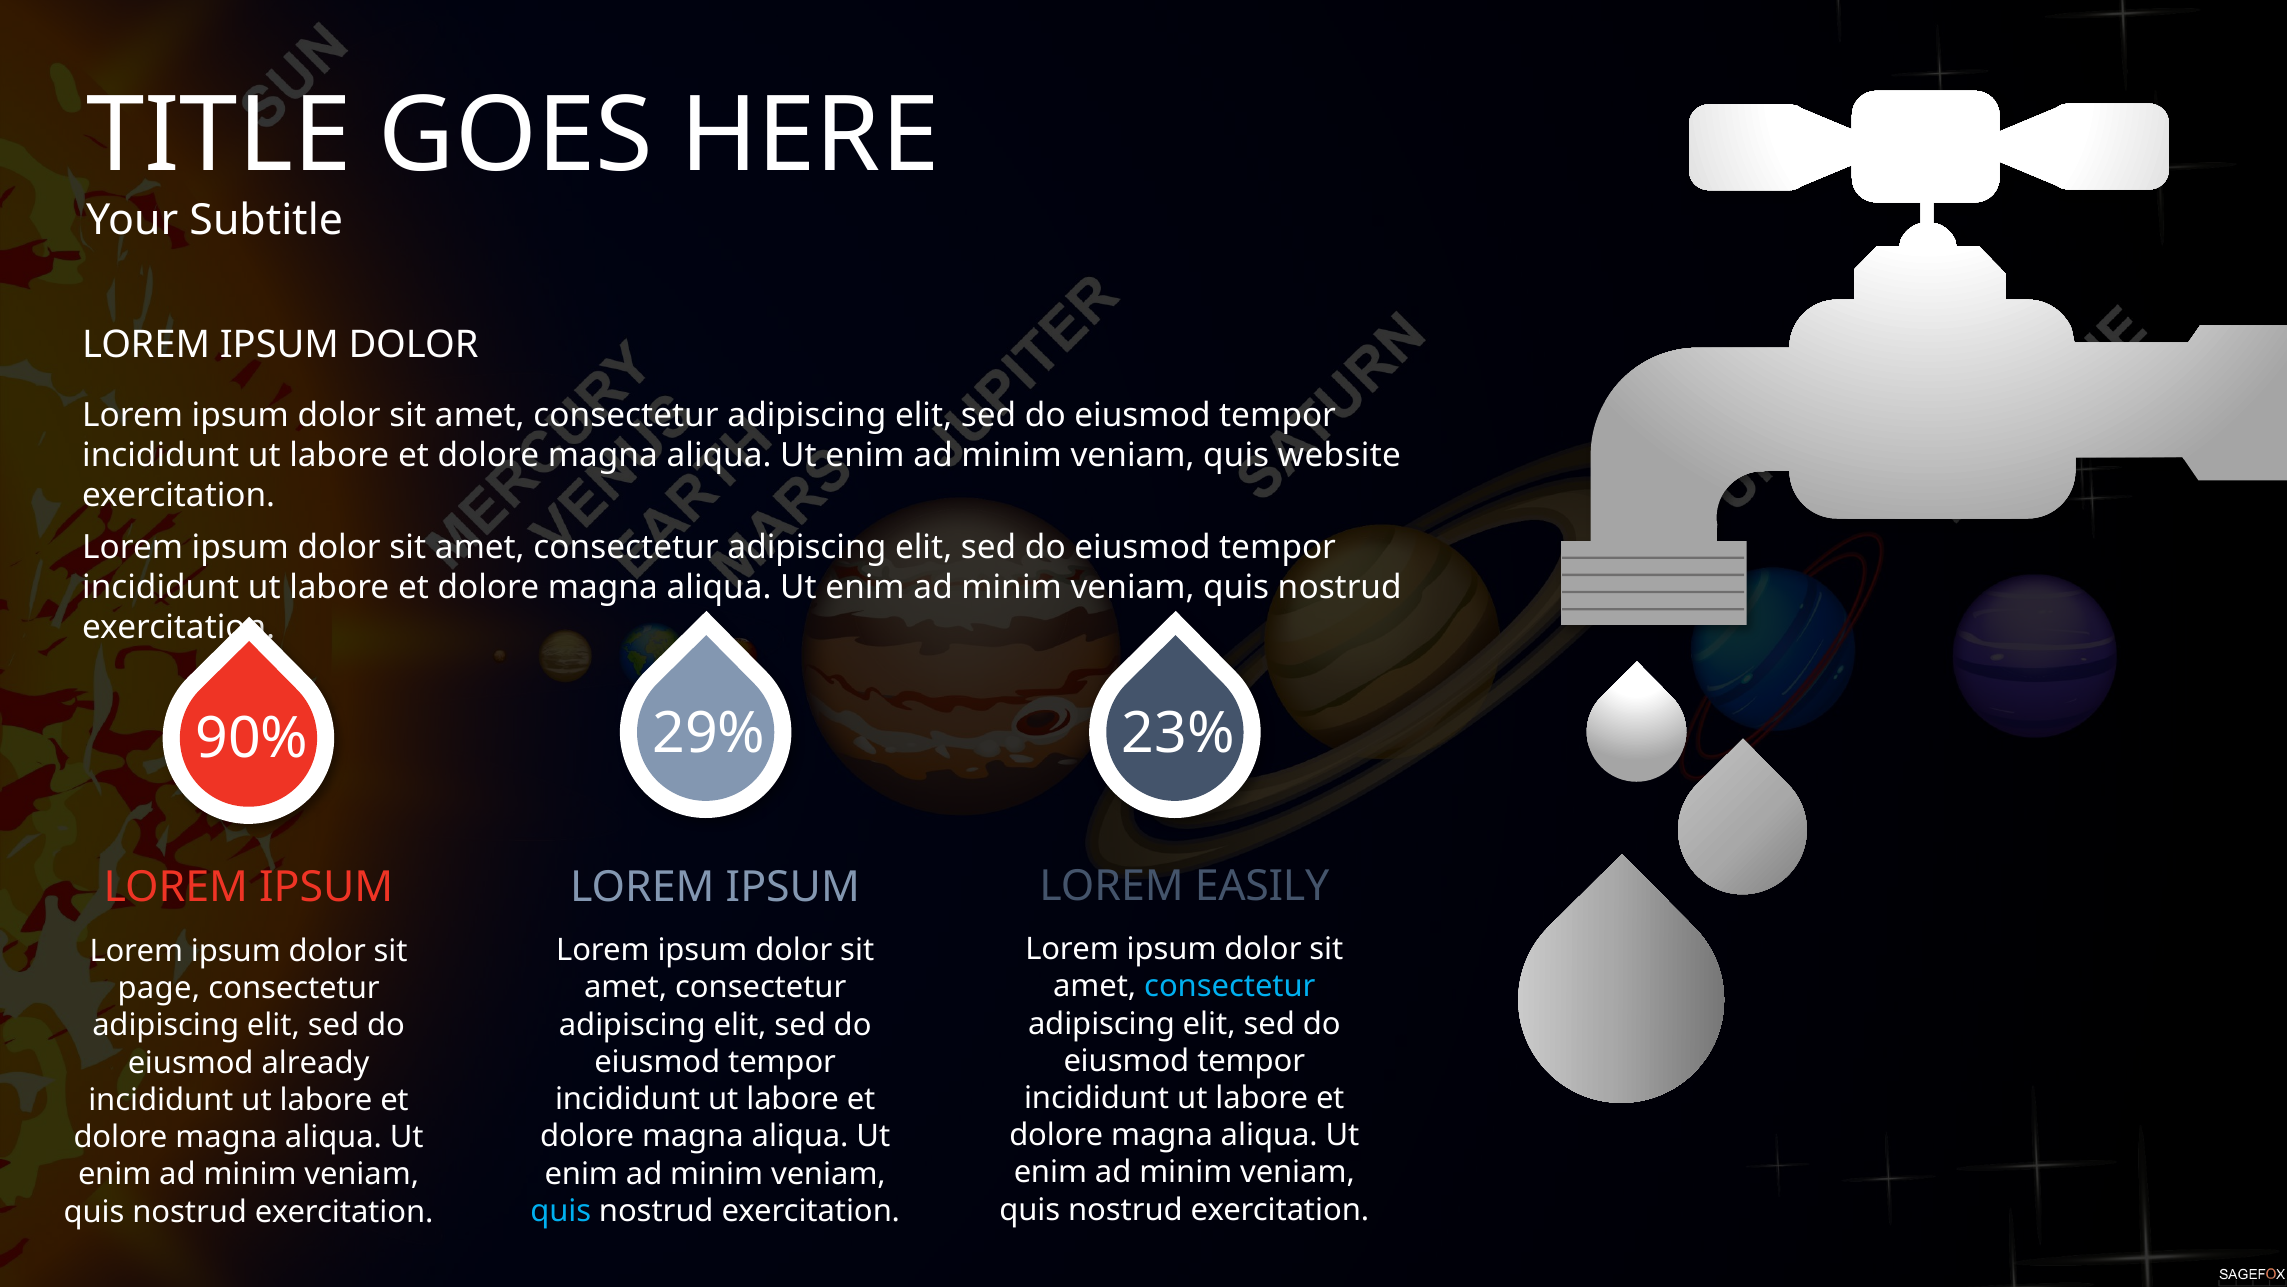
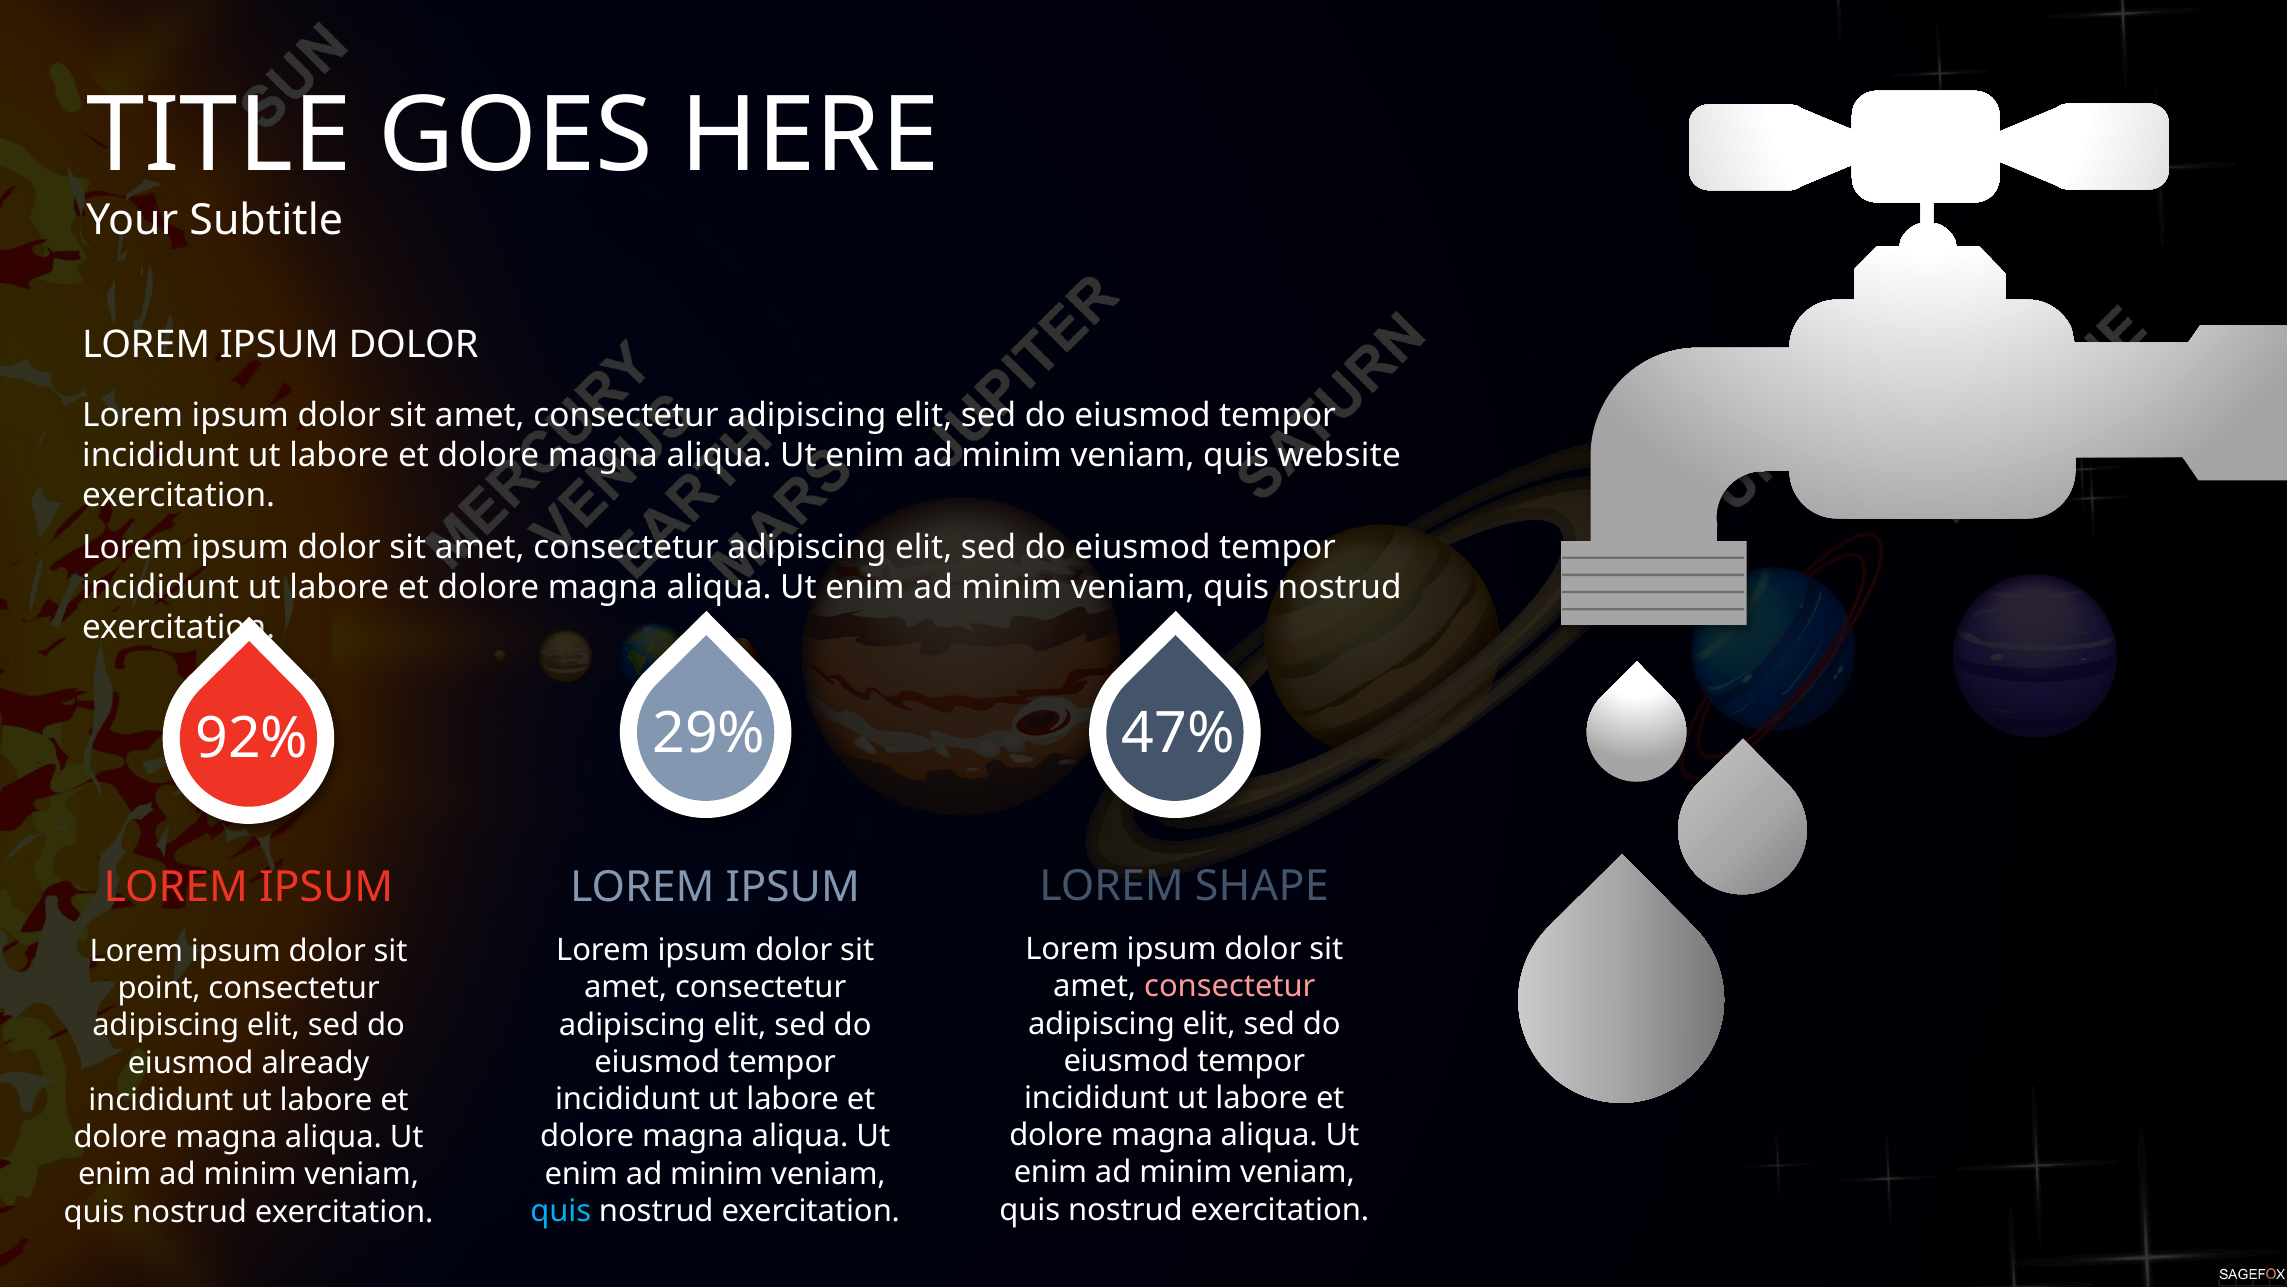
90%: 90% -> 92% (252, 739)
23%: 23% -> 47% (1178, 733)
EASILY: EASILY -> SHAPE (1262, 885)
consectetur colour: light blue -> pink (1230, 986)
page: page -> point (159, 988)
